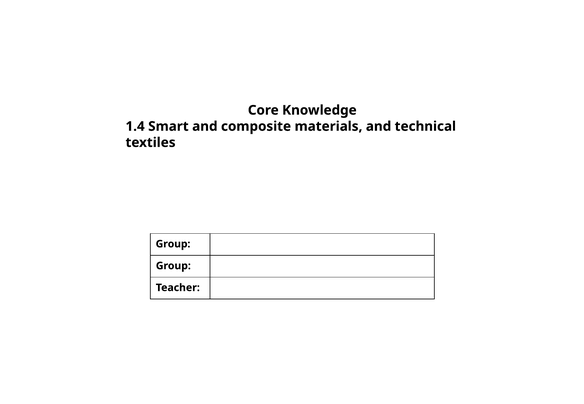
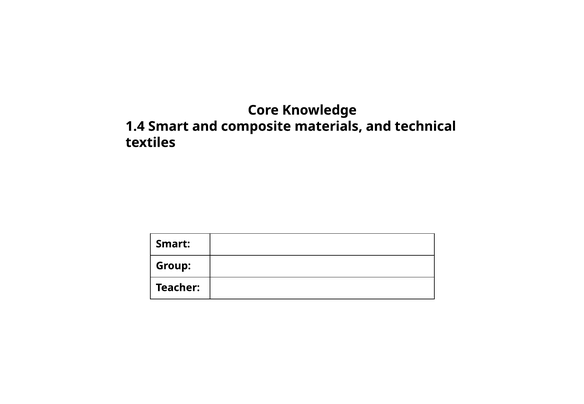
Group: Group -> Smart (173, 244)
